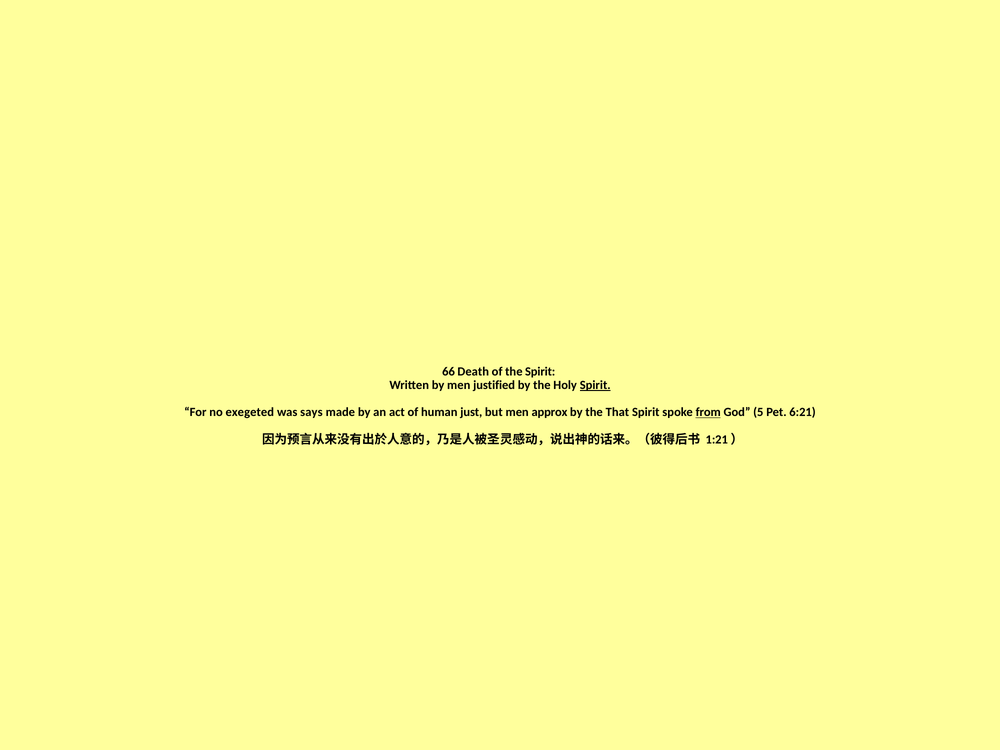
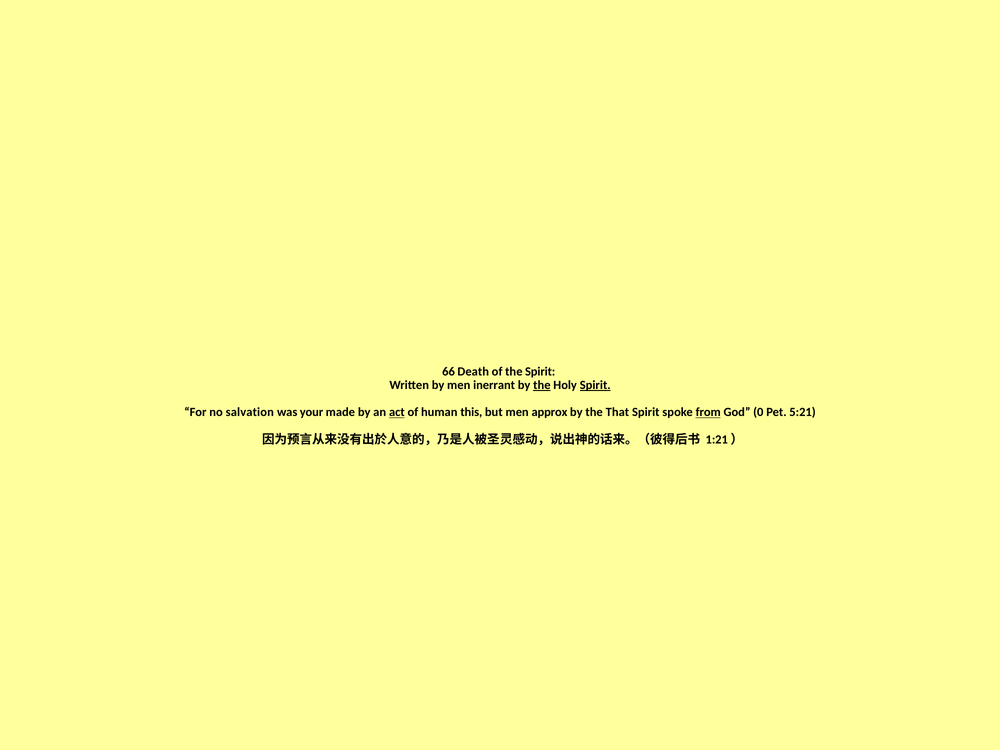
justified: justified -> inerrant (494, 385)
the underline: none -> present (542, 385)
exegeted: exegeted -> salvation (250, 412)
says: says -> your (312, 412)
act underline: none -> present (397, 412)
just: just -> this (471, 412)
5: 5 -> 0 (758, 412)
6:21: 6:21 -> 5:21 (803, 412)
